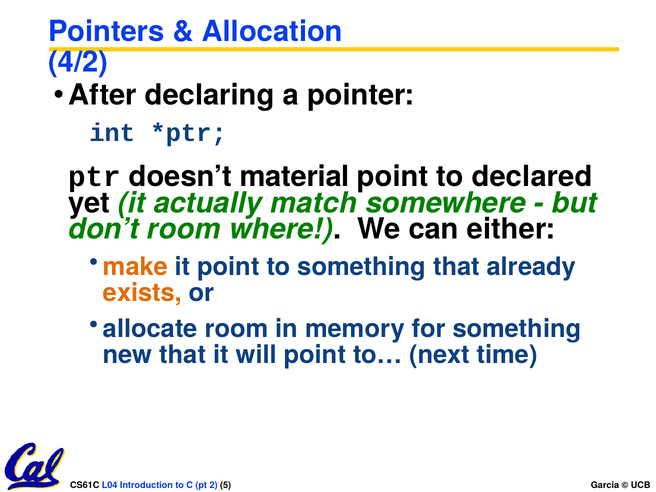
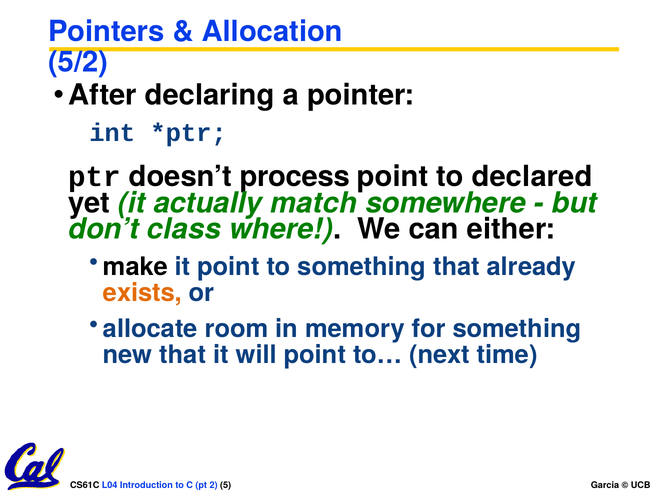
4/2: 4/2 -> 5/2 (78, 62)
material: material -> process (295, 177)
don’t room: room -> class (184, 229)
make colour: orange -> black (135, 267)
